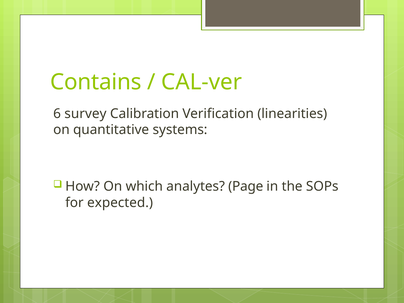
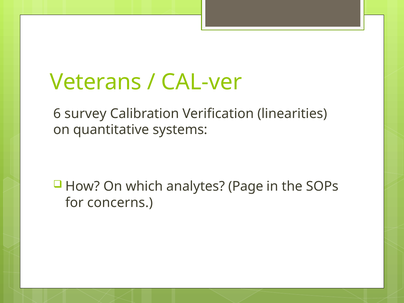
Contains: Contains -> Veterans (96, 82)
expected: expected -> concerns (120, 203)
